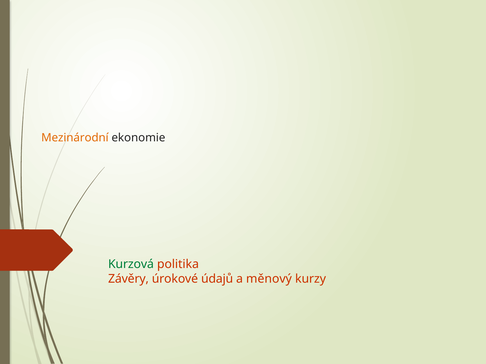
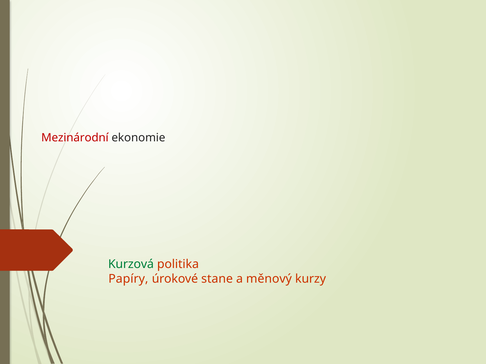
Mezinárodní colour: orange -> red (75, 138)
Závěry: Závěry -> Papíry (128, 279)
údajů: údajů -> stane (217, 279)
